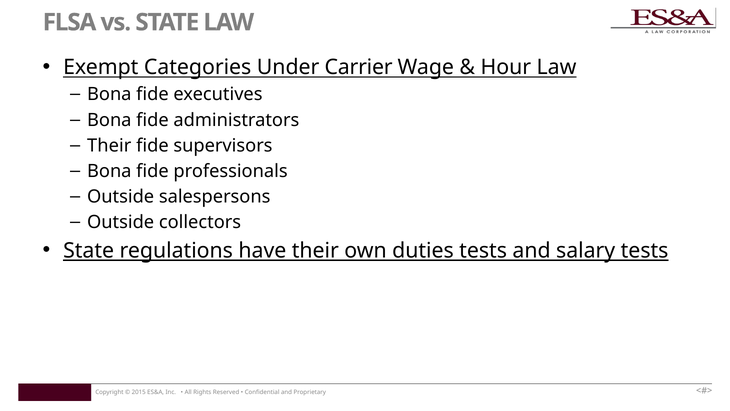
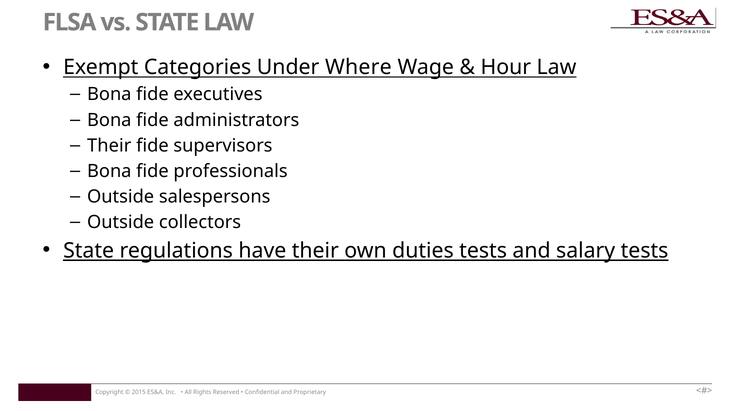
Carrier: Carrier -> Where (358, 67)
